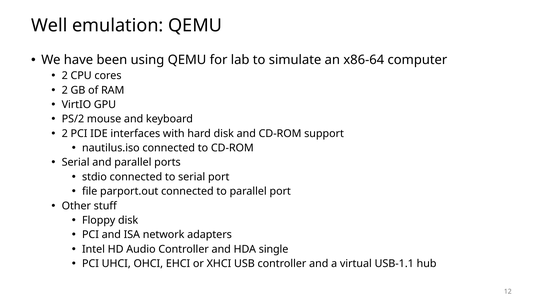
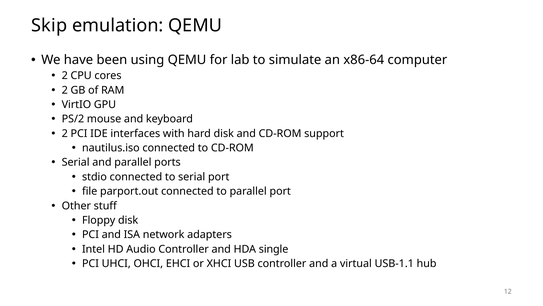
Well: Well -> Skip (49, 25)
